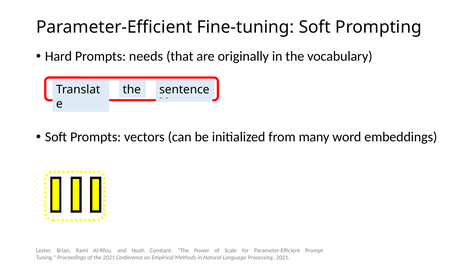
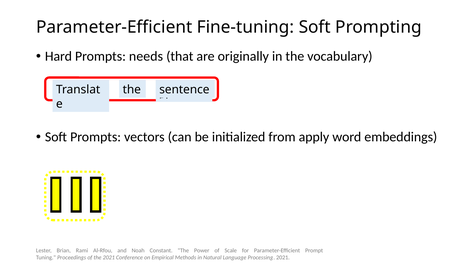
many: many -> apply (314, 137)
